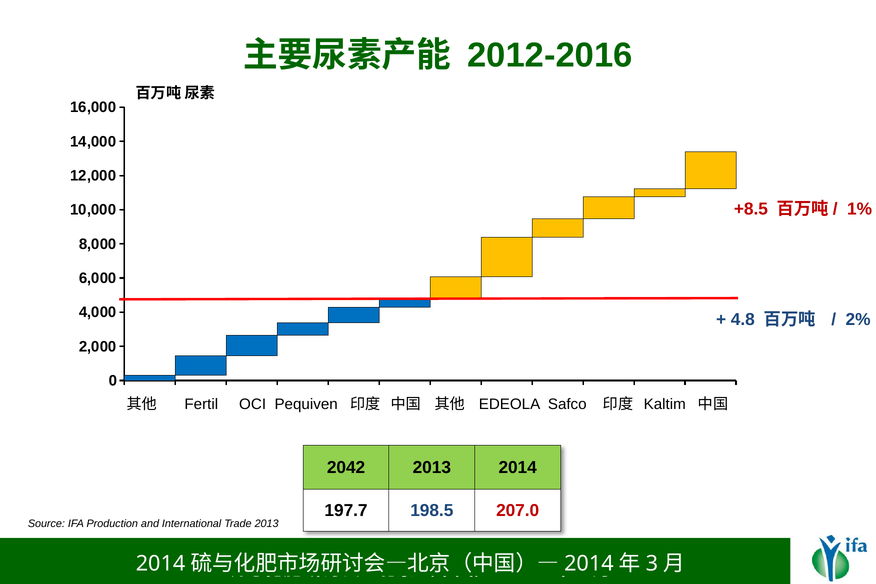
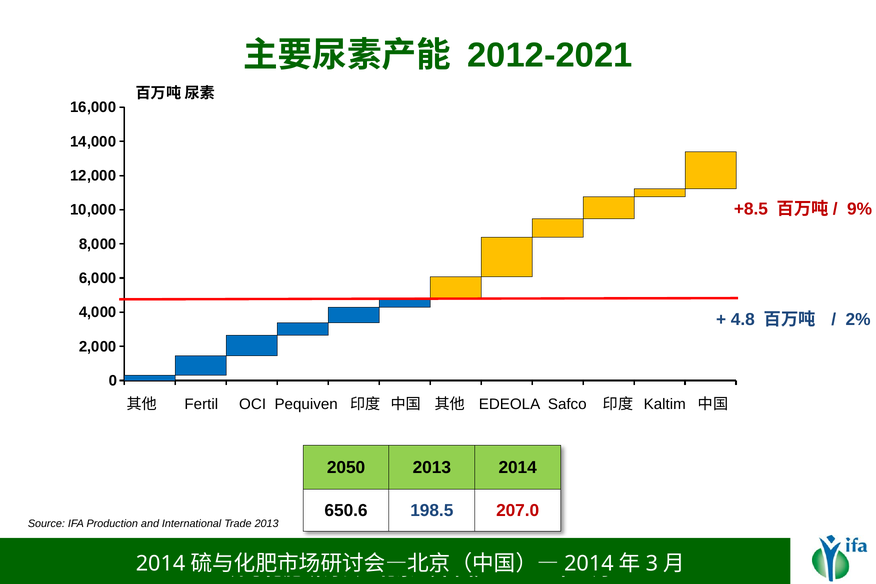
2012-2016: 2012-2016 -> 2012-2021 (550, 55)
1%: 1% -> 9% (860, 209)
2042: 2042 -> 2050 (346, 468)
197.7: 197.7 -> 650.6 (346, 510)
